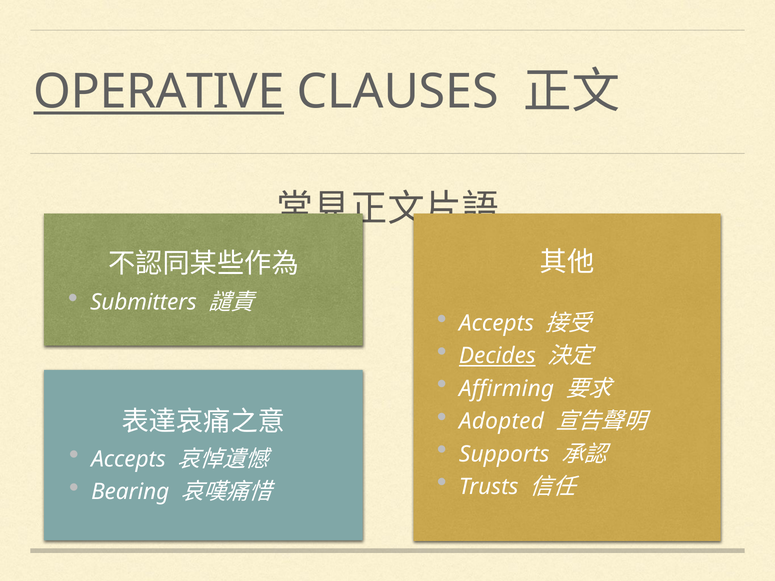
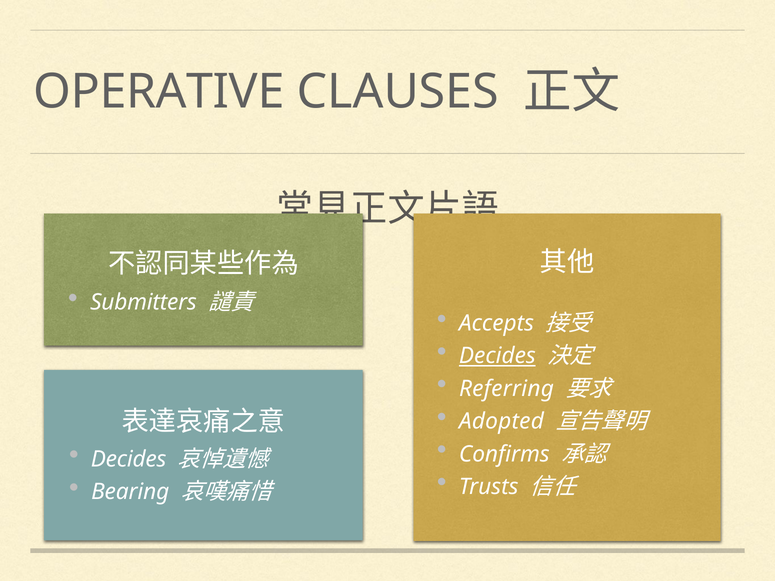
OPERATIVE underline: present -> none (159, 92)
Affirming: Affirming -> Referring (506, 389)
Supports: Supports -> Confirms (504, 454)
Accepts: Accepts -> Decides (129, 459)
